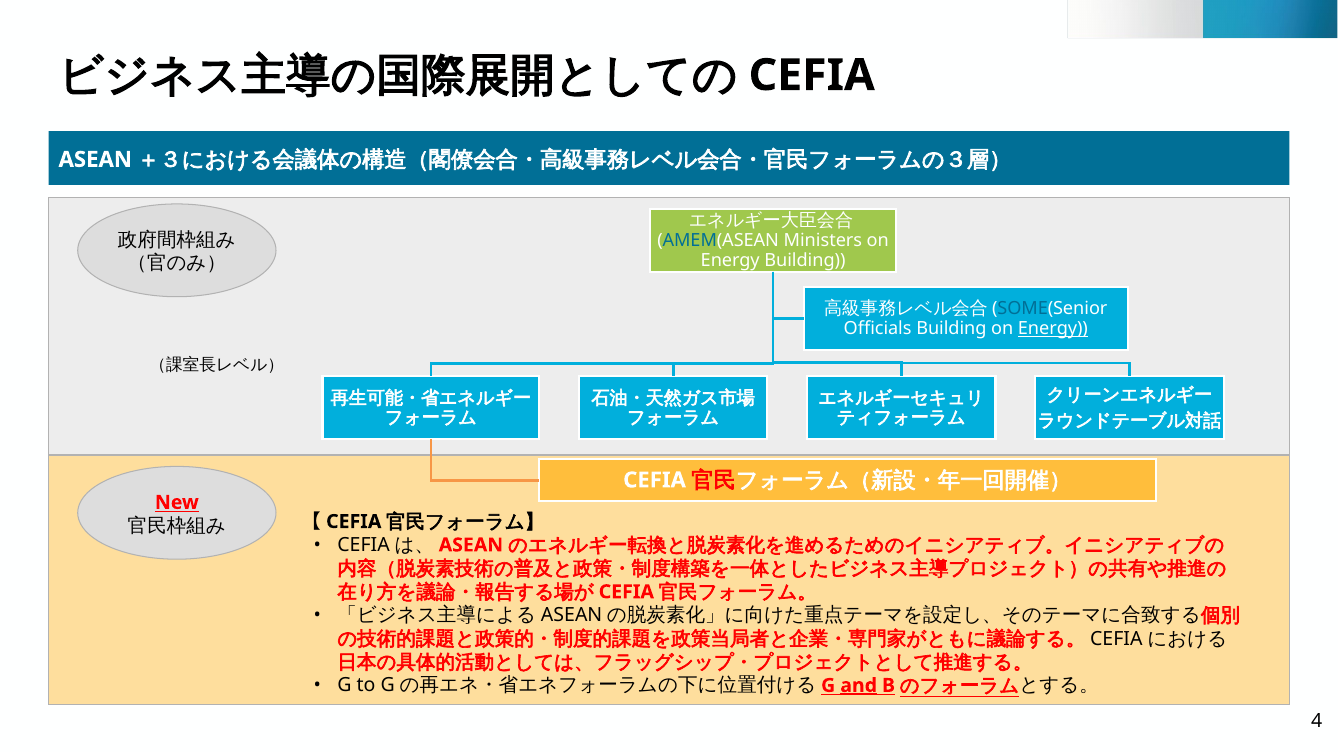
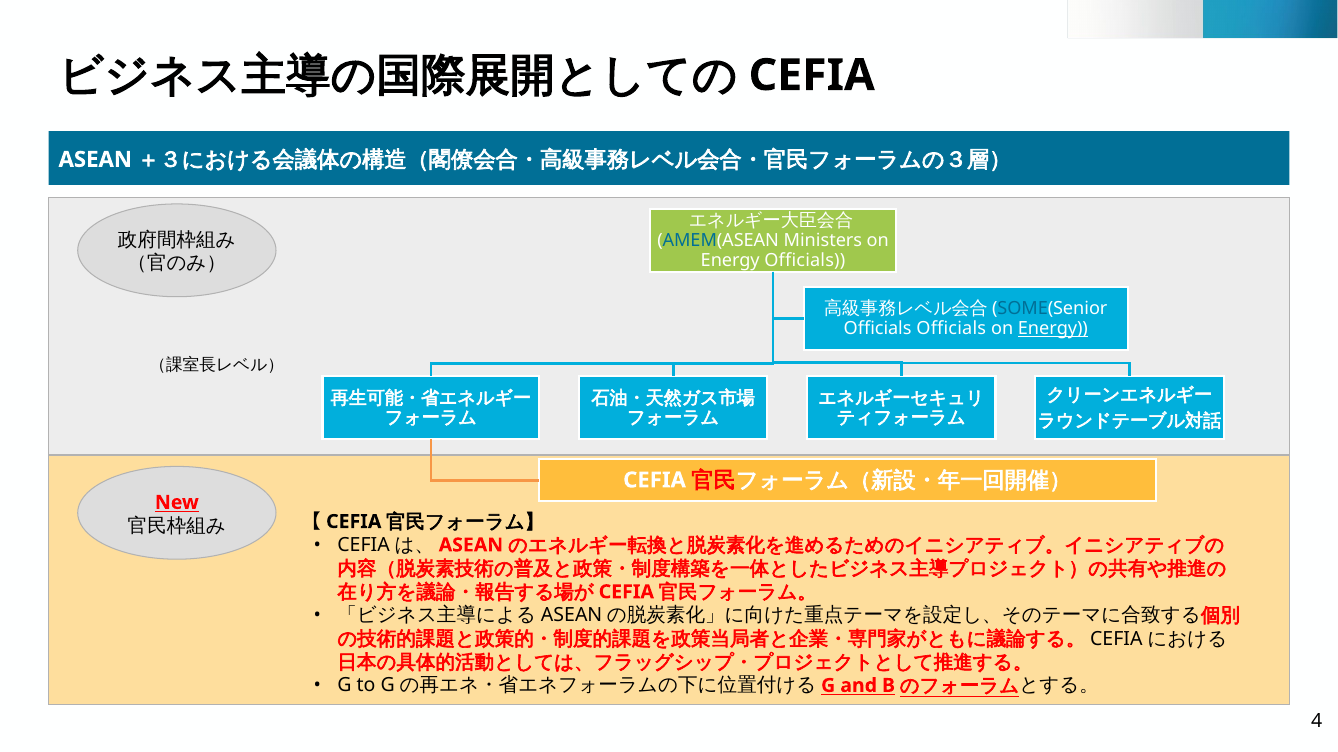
Energy Building: Building -> Officials (805, 260)
Officials Building: Building -> Officials (951, 329)
and underline: present -> none (859, 686)
